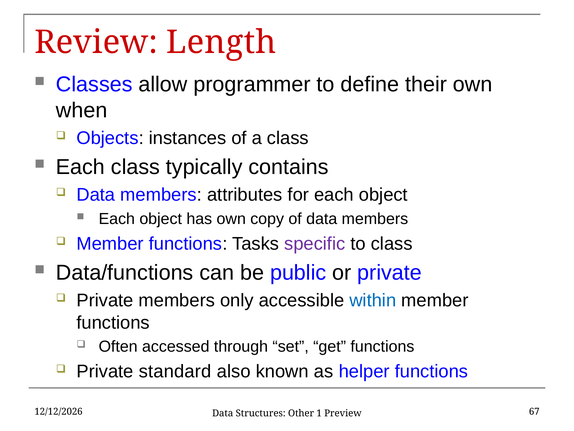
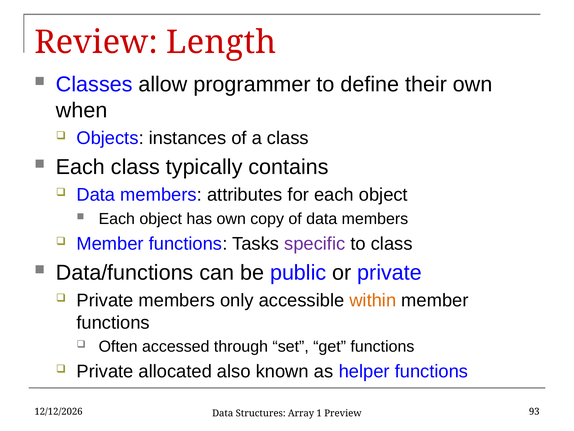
within colour: blue -> orange (373, 300)
standard: standard -> allocated (175, 371)
Other: Other -> Array (301, 413)
67: 67 -> 93 (534, 411)
